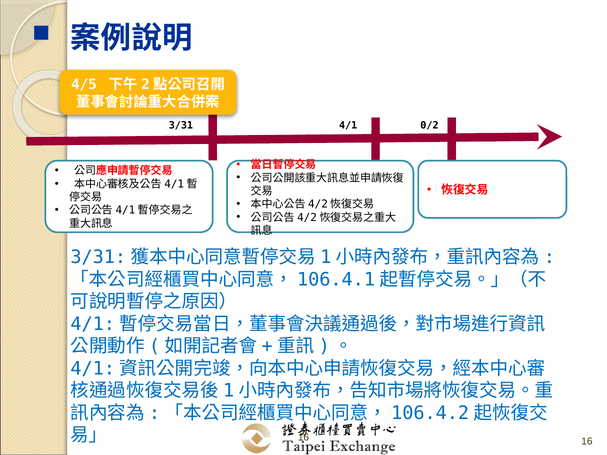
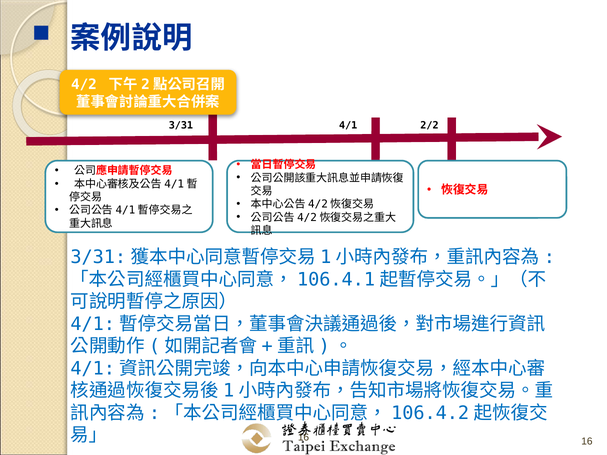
4/5: 4/5 -> 4/2 (84, 85)
0/2: 0/2 -> 2/2 (429, 125)
